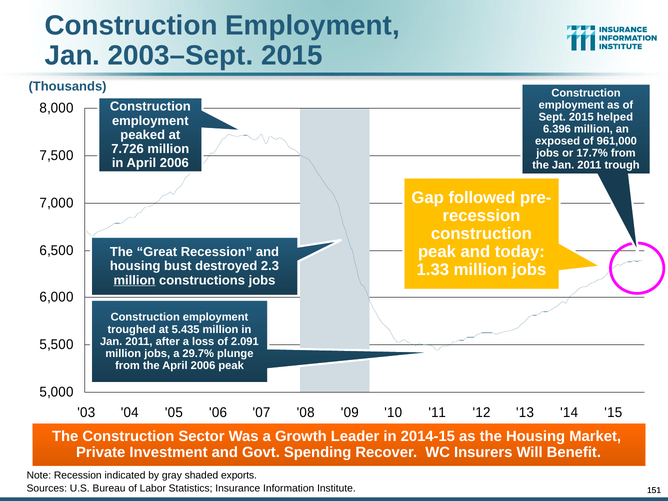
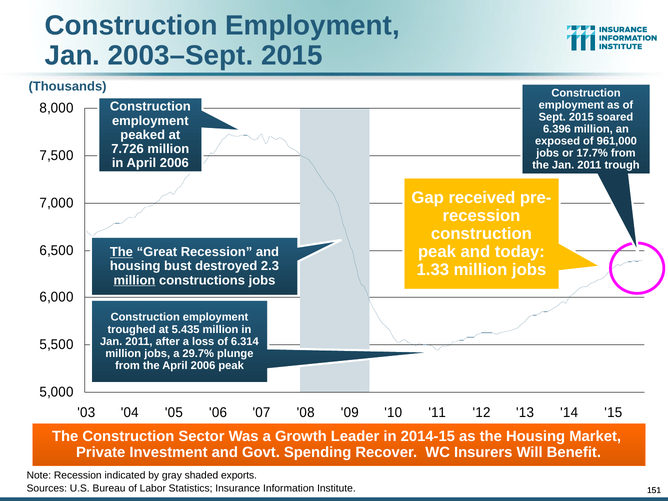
helped: helped -> soared (615, 117)
followed: followed -> received (482, 197)
The underline: none -> present (121, 252)
2.091: 2.091 -> 6.314 (245, 341)
